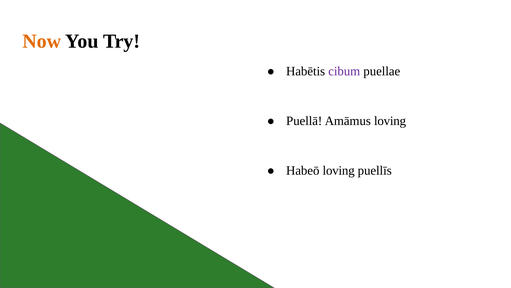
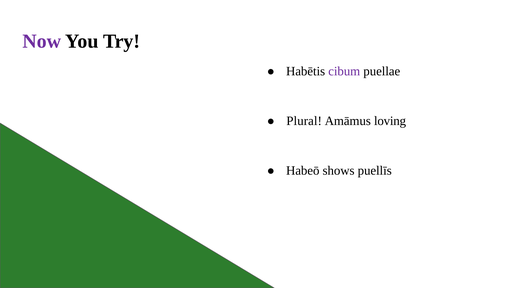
Now colour: orange -> purple (42, 41)
Puellā: Puellā -> Plural (304, 121)
Habeō loving: loving -> shows (339, 170)
